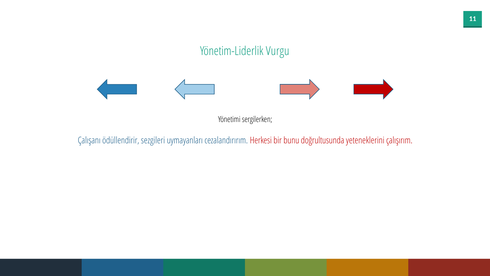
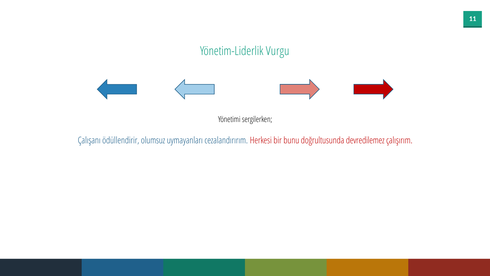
sezgileri: sezgileri -> olumsuz (153, 140)
yeteneklerini: yeteneklerini -> devredilemez (365, 140)
